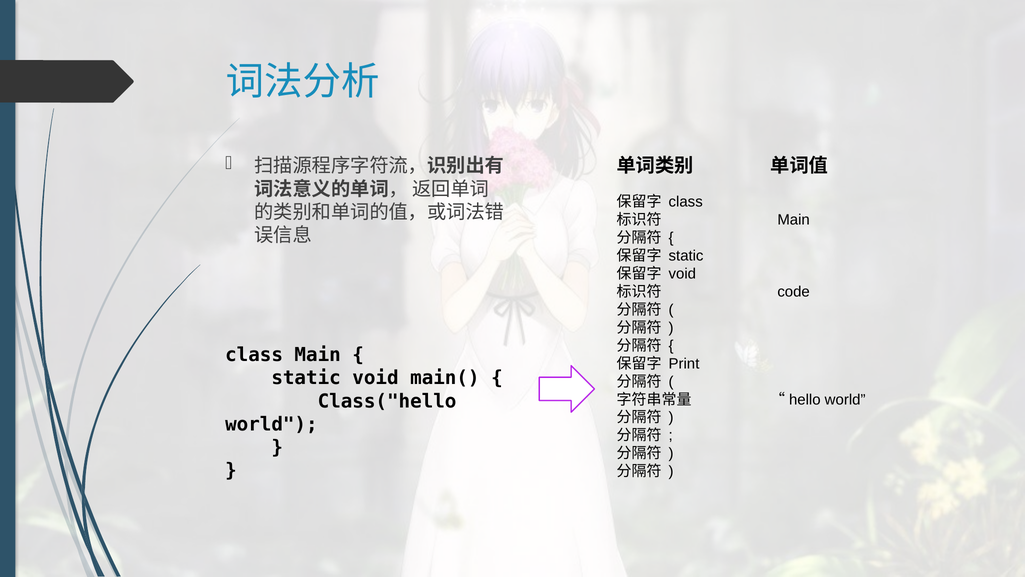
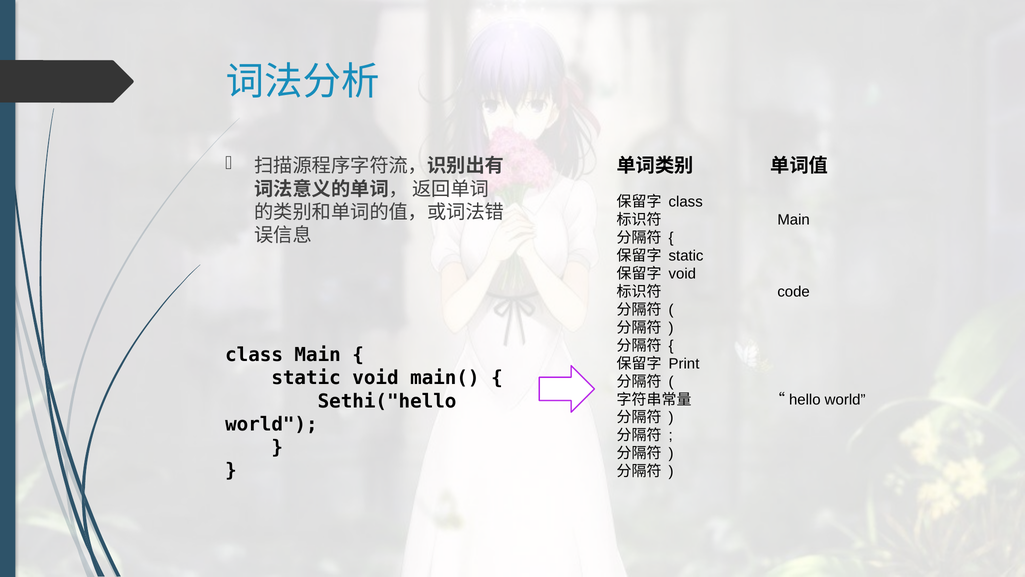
Class("hello: Class("hello -> Sethi("hello (387, 401)
